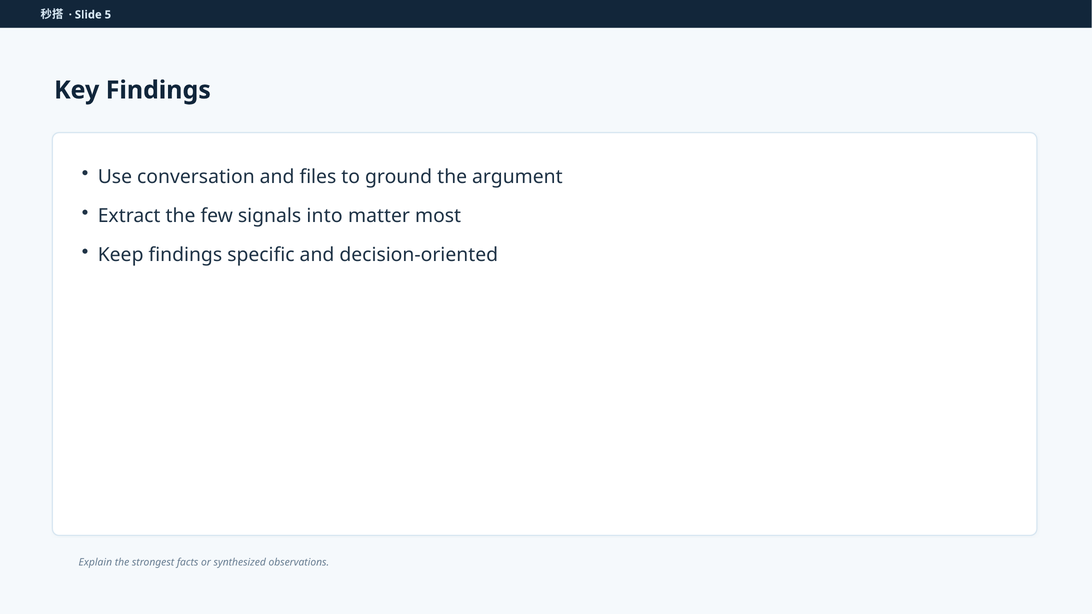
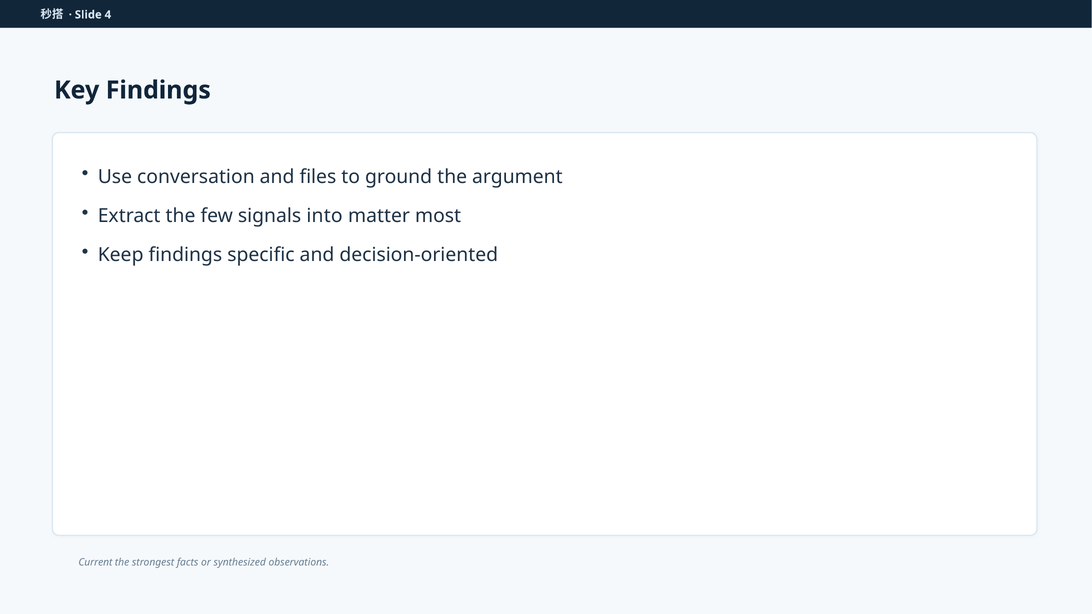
5: 5 -> 4 (108, 15)
Explain: Explain -> Current (95, 563)
